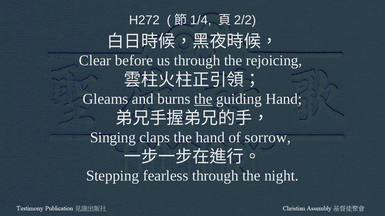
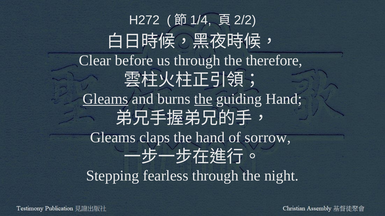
rejoicing: rejoicing -> therefore (274, 61)
Gleams underline: none -> present (105, 99)
Singing: Singing -> Gleams (113, 138)
